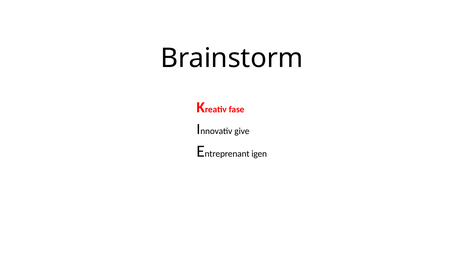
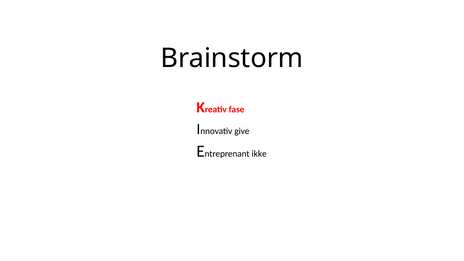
igen: igen -> ikke (259, 154)
